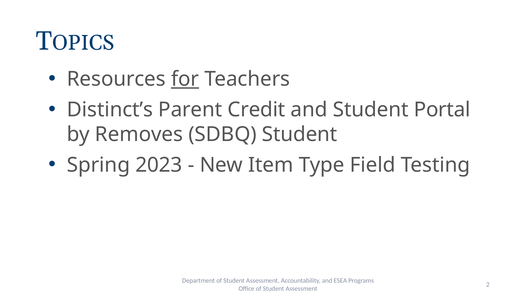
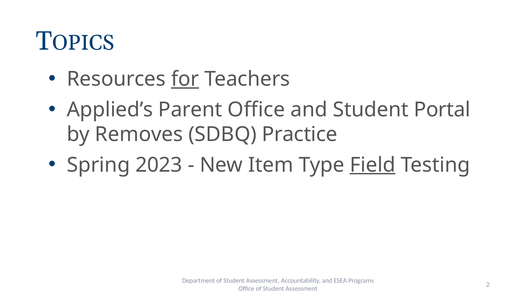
Distinct’s: Distinct’s -> Applied’s (110, 110)
Parent Credit: Credit -> Office (256, 110)
SDBQ Student: Student -> Practice (300, 134)
Field underline: none -> present (373, 165)
